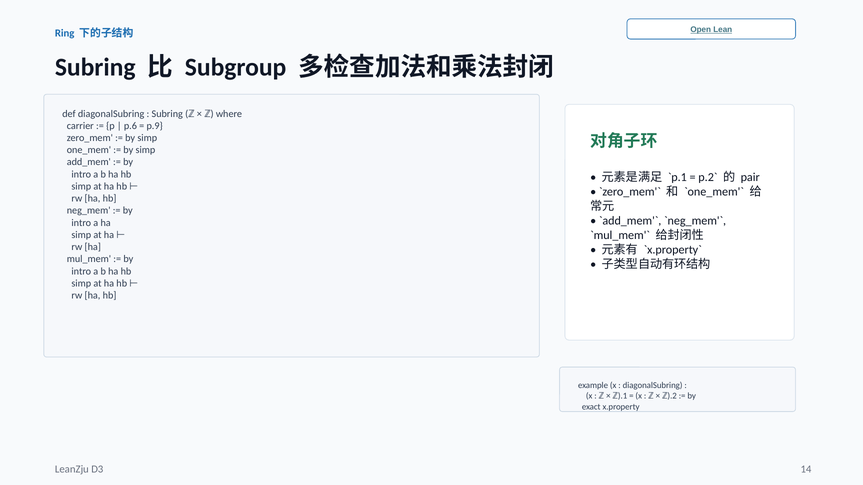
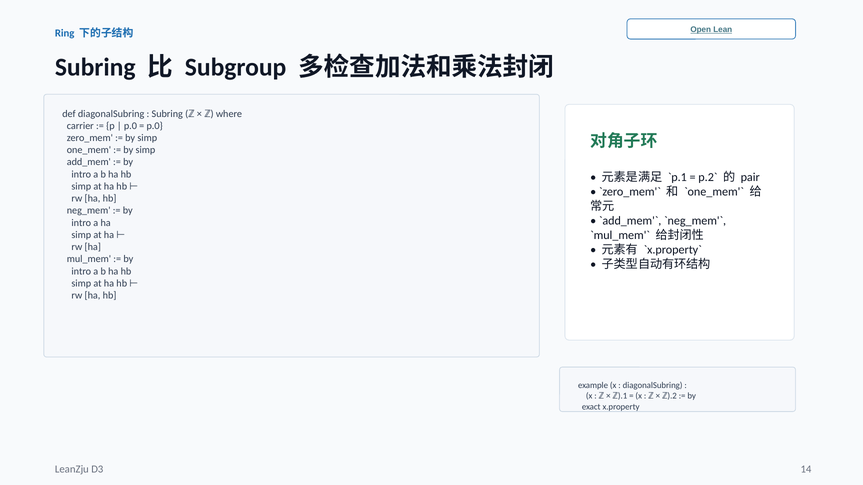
p.6: p.6 -> p.0 (130, 126)
p.9: p.9 -> p.0 (155, 126)
